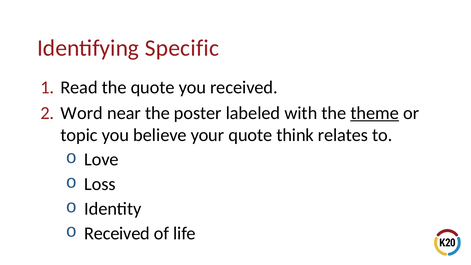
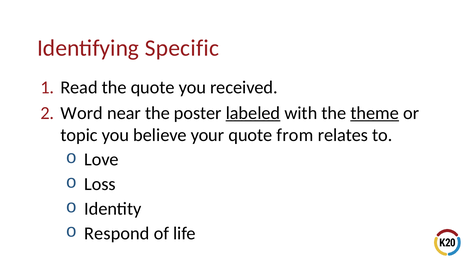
labeled underline: none -> present (253, 113)
think: think -> from (295, 135)
Received: Received -> Respond (117, 233)
